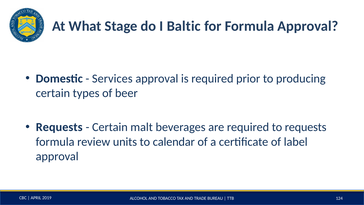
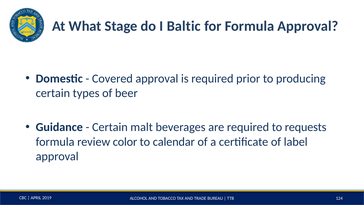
Services: Services -> Covered (112, 78)
Requests: Requests -> Guidance (59, 127)
units: units -> color (125, 142)
